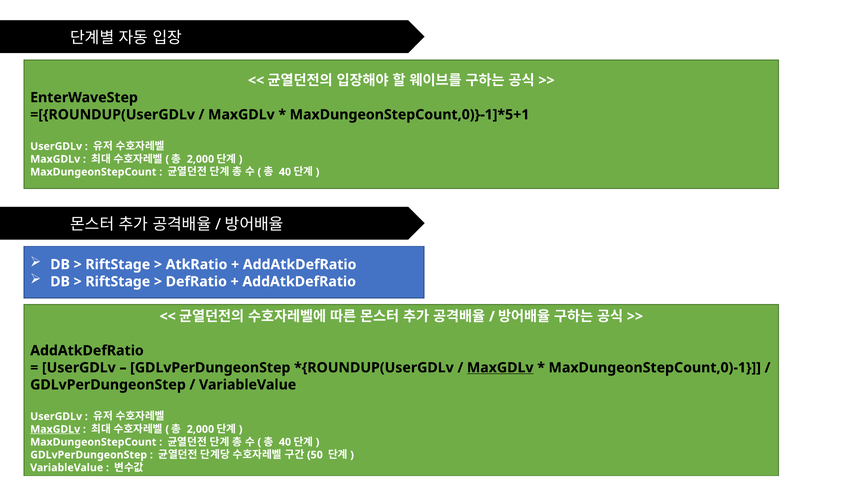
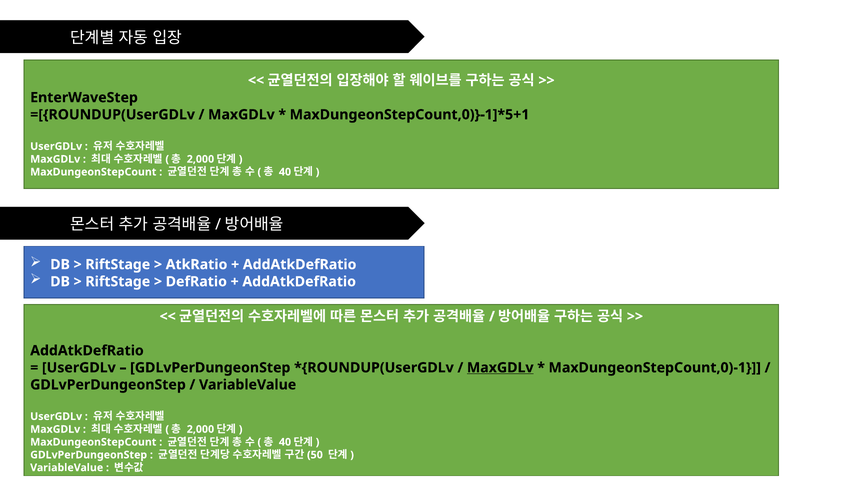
MaxGDLv underline: present -> none (55, 429)
